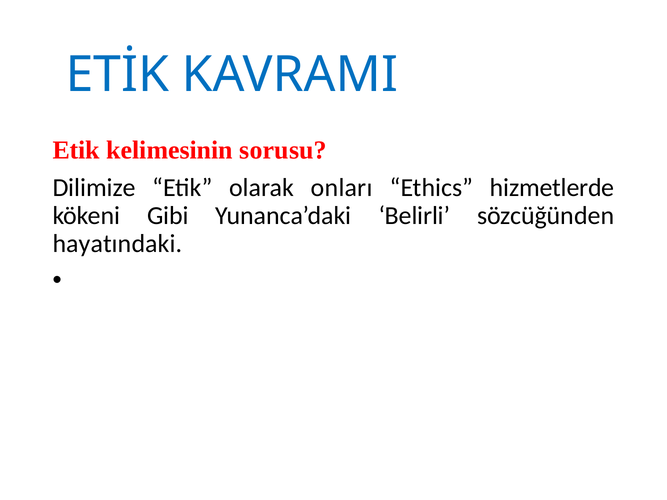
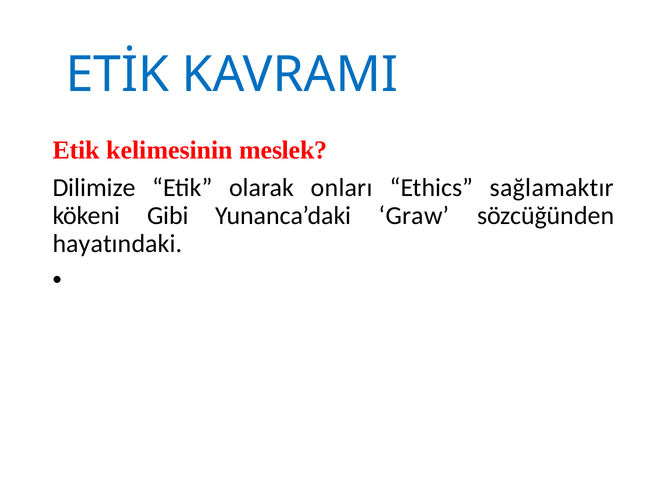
sorusu: sorusu -> meslek (283, 150)
hizmetlerde: hizmetlerde -> sağlamaktır (552, 188)
Belirli: Belirli -> Graw (414, 216)
